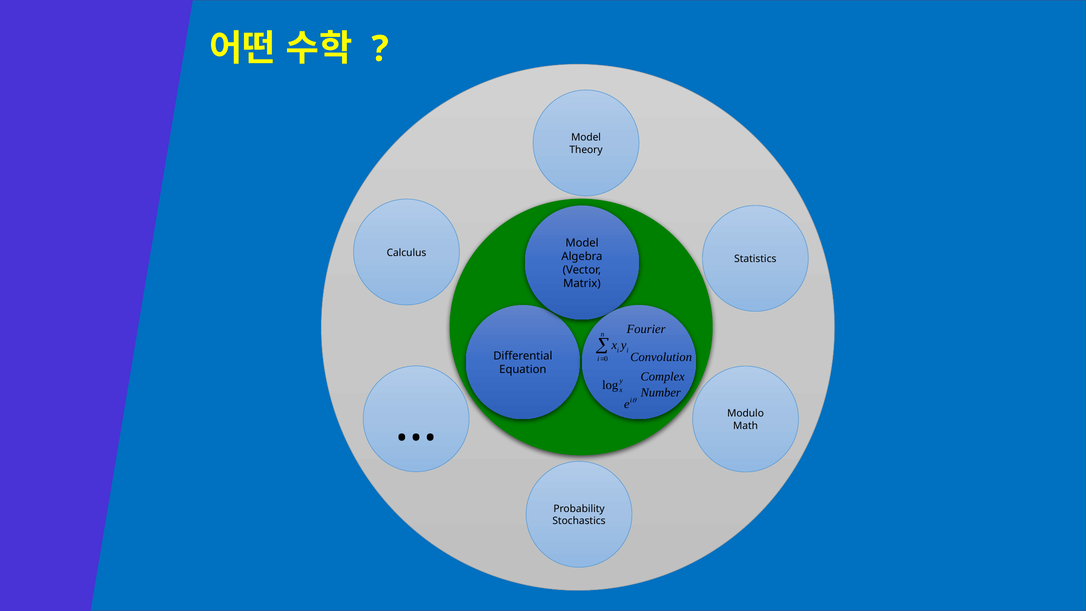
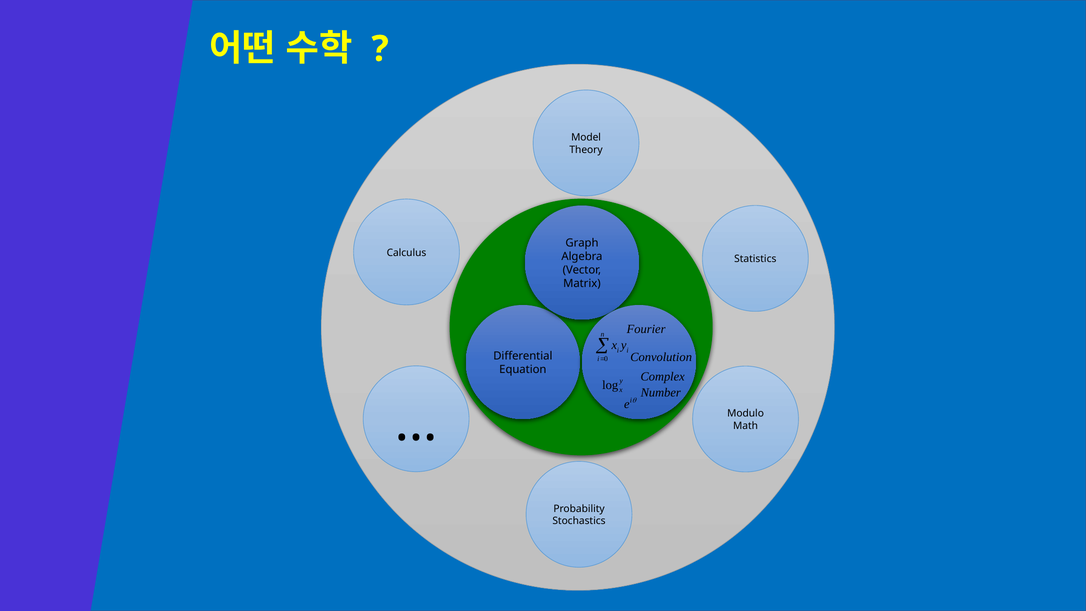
Model: Model -> Graph (582, 243)
